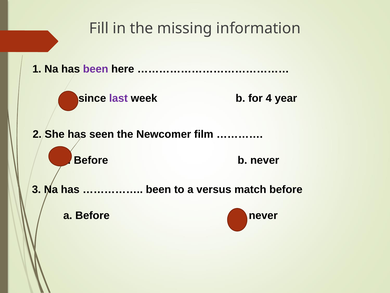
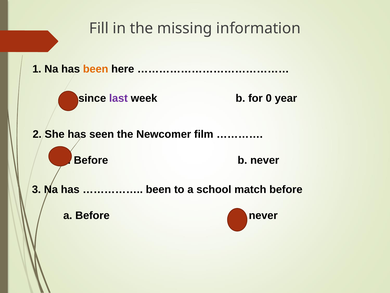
been colour: purple -> orange (96, 69)
4: 4 -> 0 (269, 98)
versus: versus -> school (214, 189)
